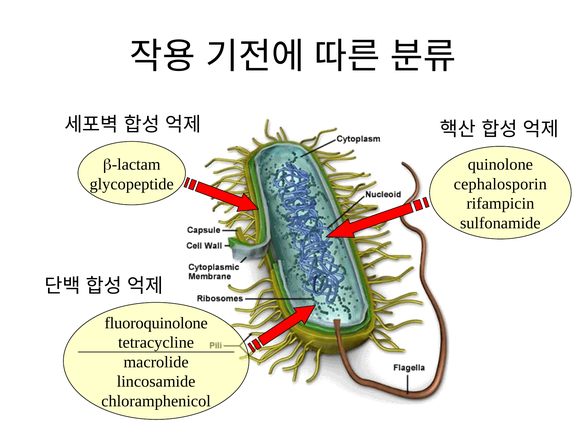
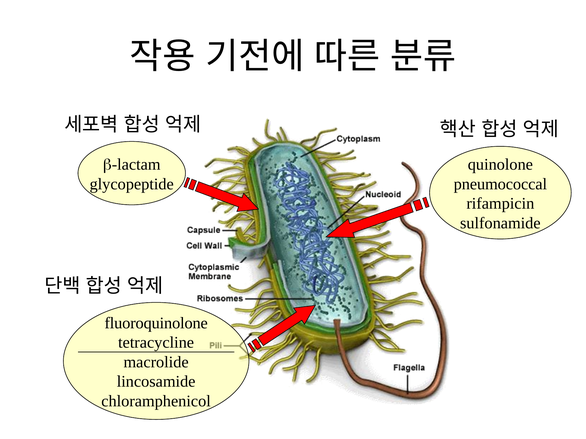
cephalosporin: cephalosporin -> pneumococcal (500, 184)
